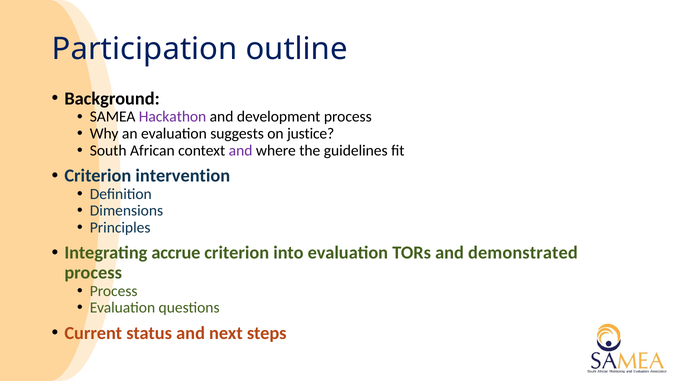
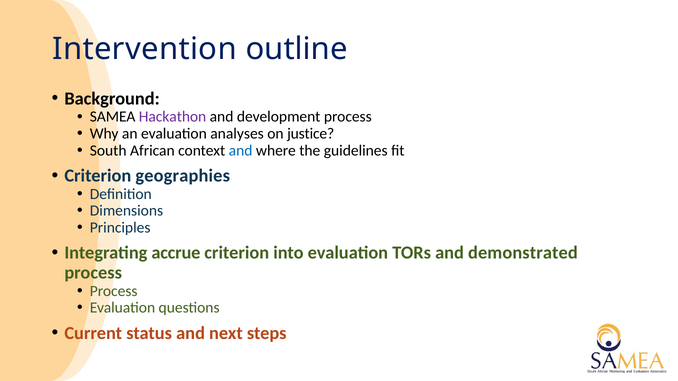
Participation: Participation -> Intervention (145, 49)
suggests: suggests -> analyses (237, 134)
and colour: purple -> blue (241, 151)
intervention: intervention -> geographies (183, 176)
